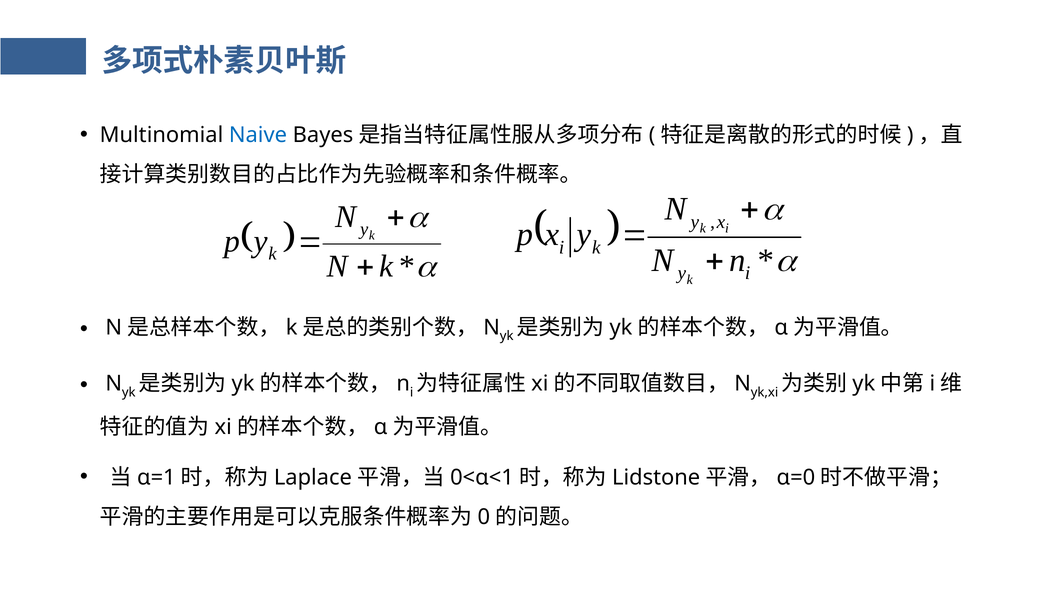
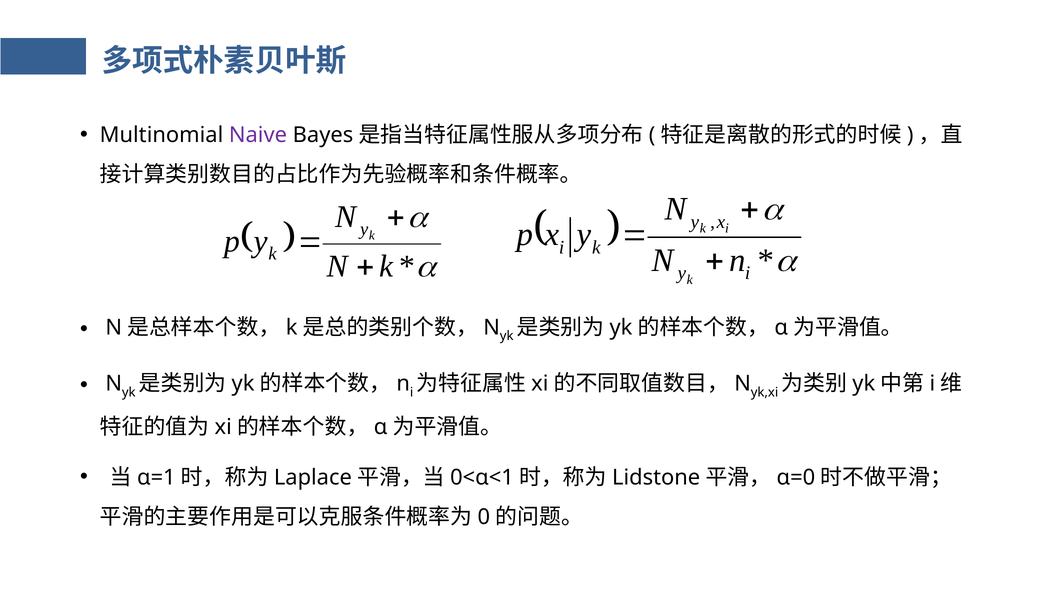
Naive colour: blue -> purple (258, 135)
